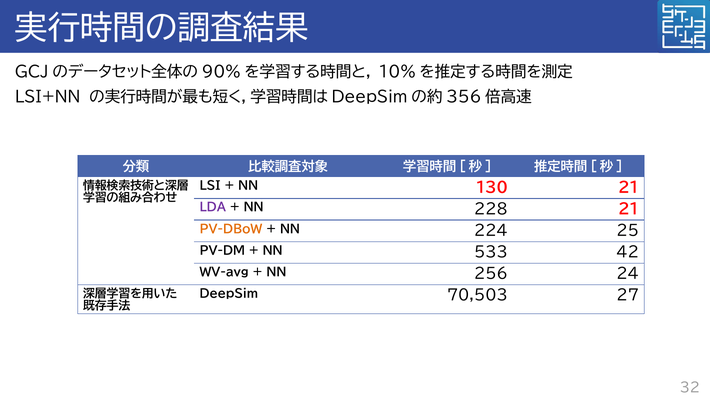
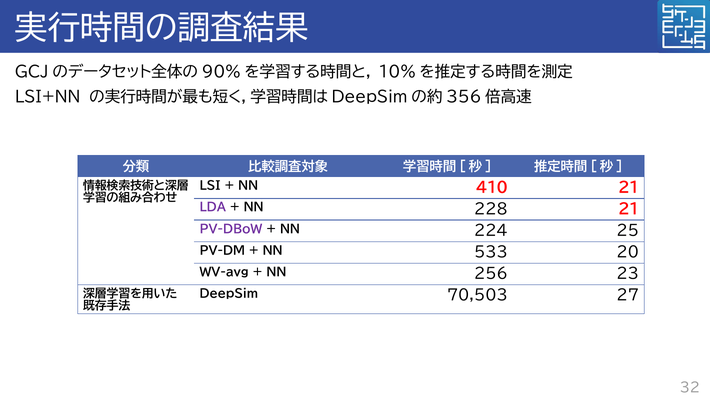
130: 130 -> 410 (492, 188)
PV-DBoW colour: orange -> purple (231, 229)
42: 42 -> 20 (628, 253)
24: 24 -> 23 (628, 274)
